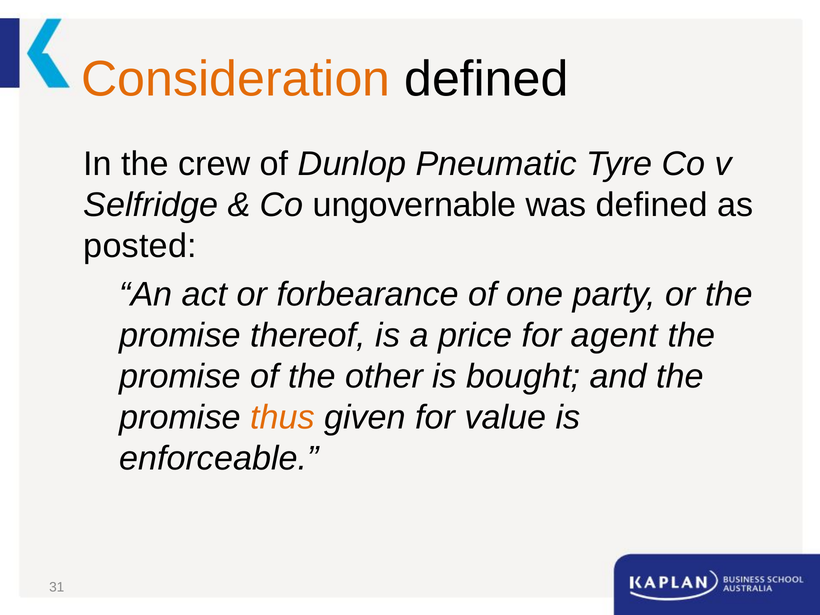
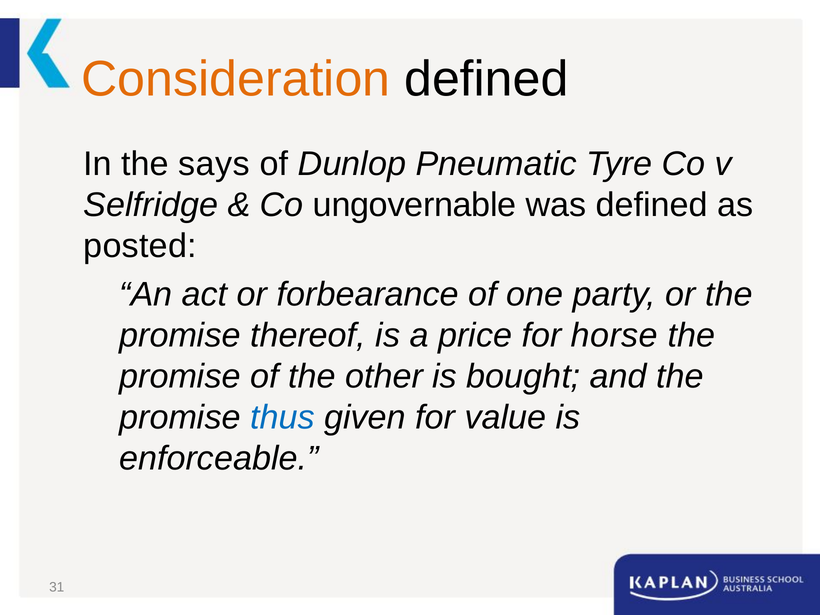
crew: crew -> says (214, 164)
agent: agent -> horse (614, 335)
thus colour: orange -> blue (282, 417)
